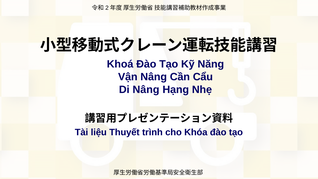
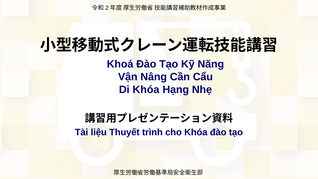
Di Nâng: Nâng -> Khóa (146, 90)
